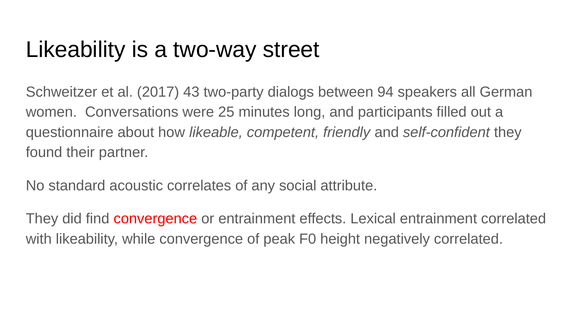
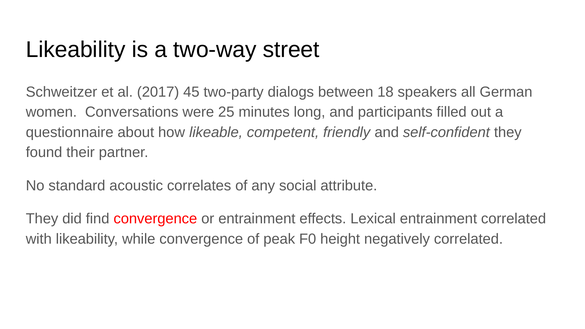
43: 43 -> 45 (191, 92)
94: 94 -> 18 (385, 92)
